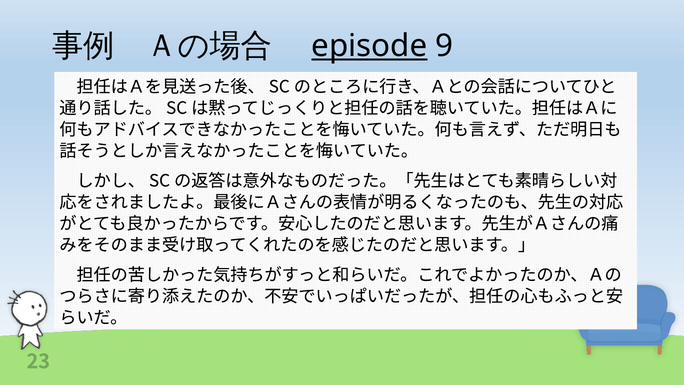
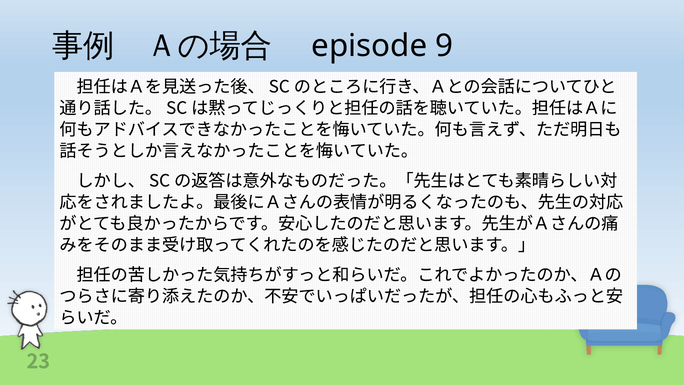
episode underline: present -> none (369, 46)
